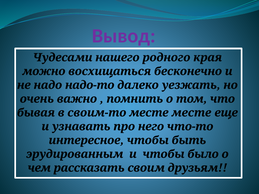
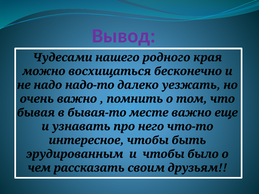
своим-то: своим-то -> бывая-то (97, 113)
месте месте: месте -> важно (191, 113)
